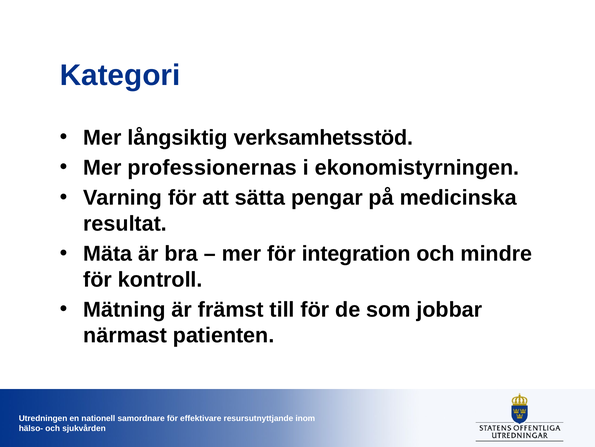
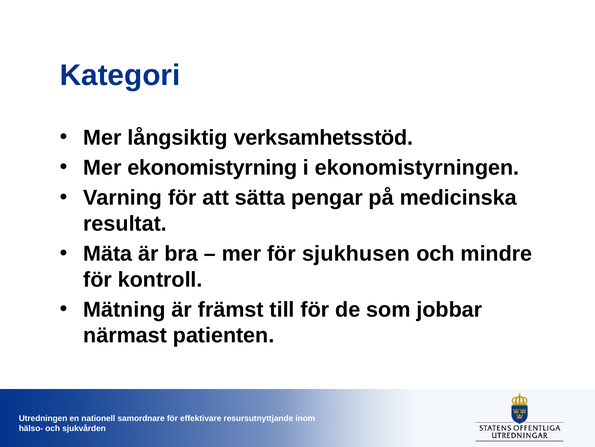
professionernas: professionernas -> ekonomistyrning (212, 167)
integration: integration -> sjukhusen (356, 253)
